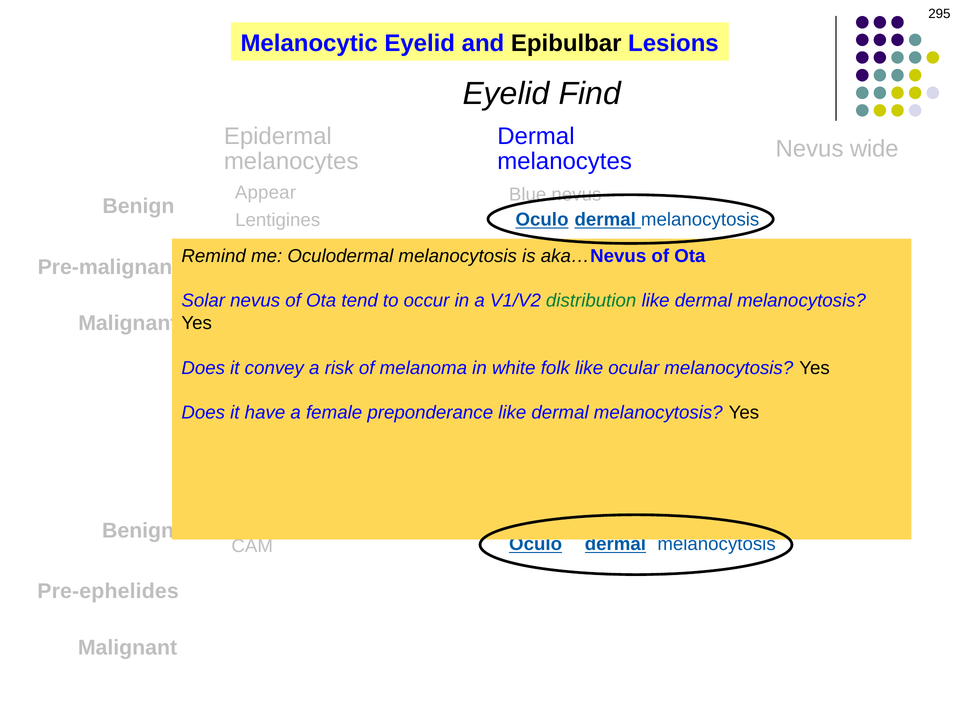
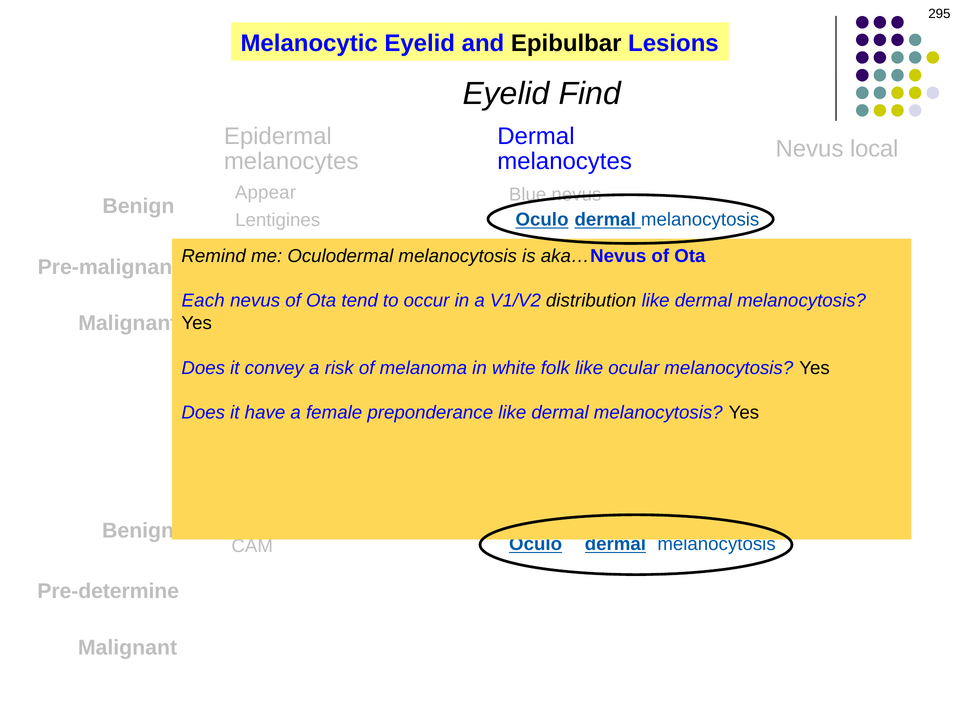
wide: wide -> local (874, 149)
Solar: Solar -> Each (203, 301)
distribution colour: green -> black (591, 301)
Pre-ephelides: Pre-ephelides -> Pre-determine (108, 591)
